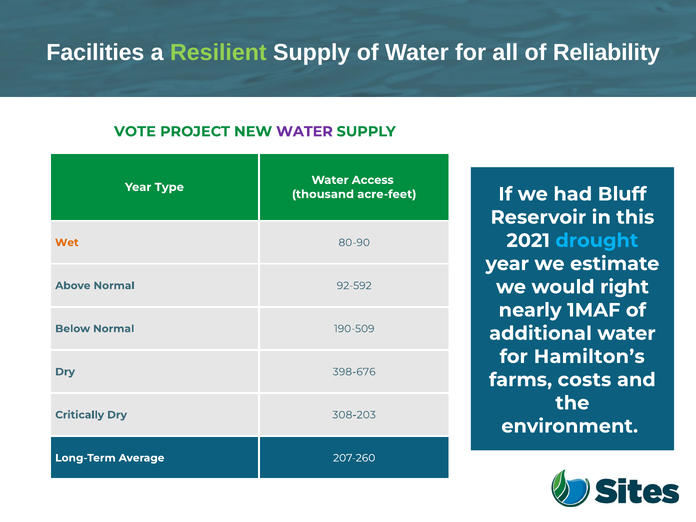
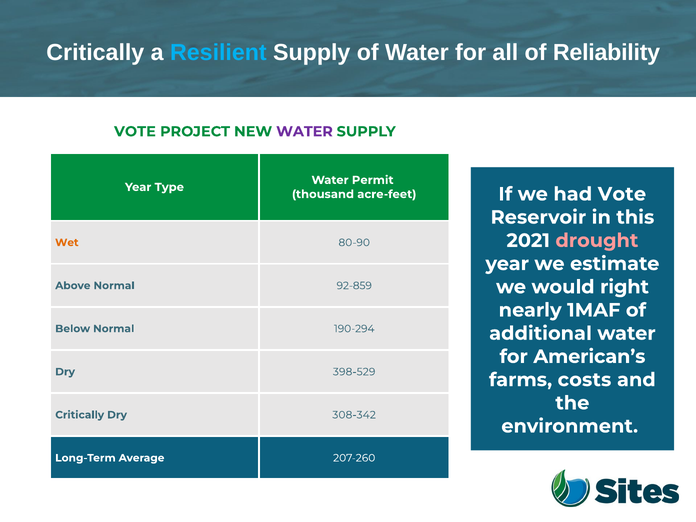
Facilities: Facilities -> Critically (95, 52)
Resilient colour: light green -> light blue (218, 52)
Access: Access -> Permit (373, 180)
had Bluff: Bluff -> Vote (622, 194)
drought colour: light blue -> pink (597, 241)
92-592: 92-592 -> 92-859 (354, 286)
190-509: 190-509 -> 190-294 (354, 329)
Hamilton’s: Hamilton’s -> American’s (589, 357)
398-676: 398-676 -> 398-529 (354, 372)
308-203: 308-203 -> 308-342 (354, 415)
